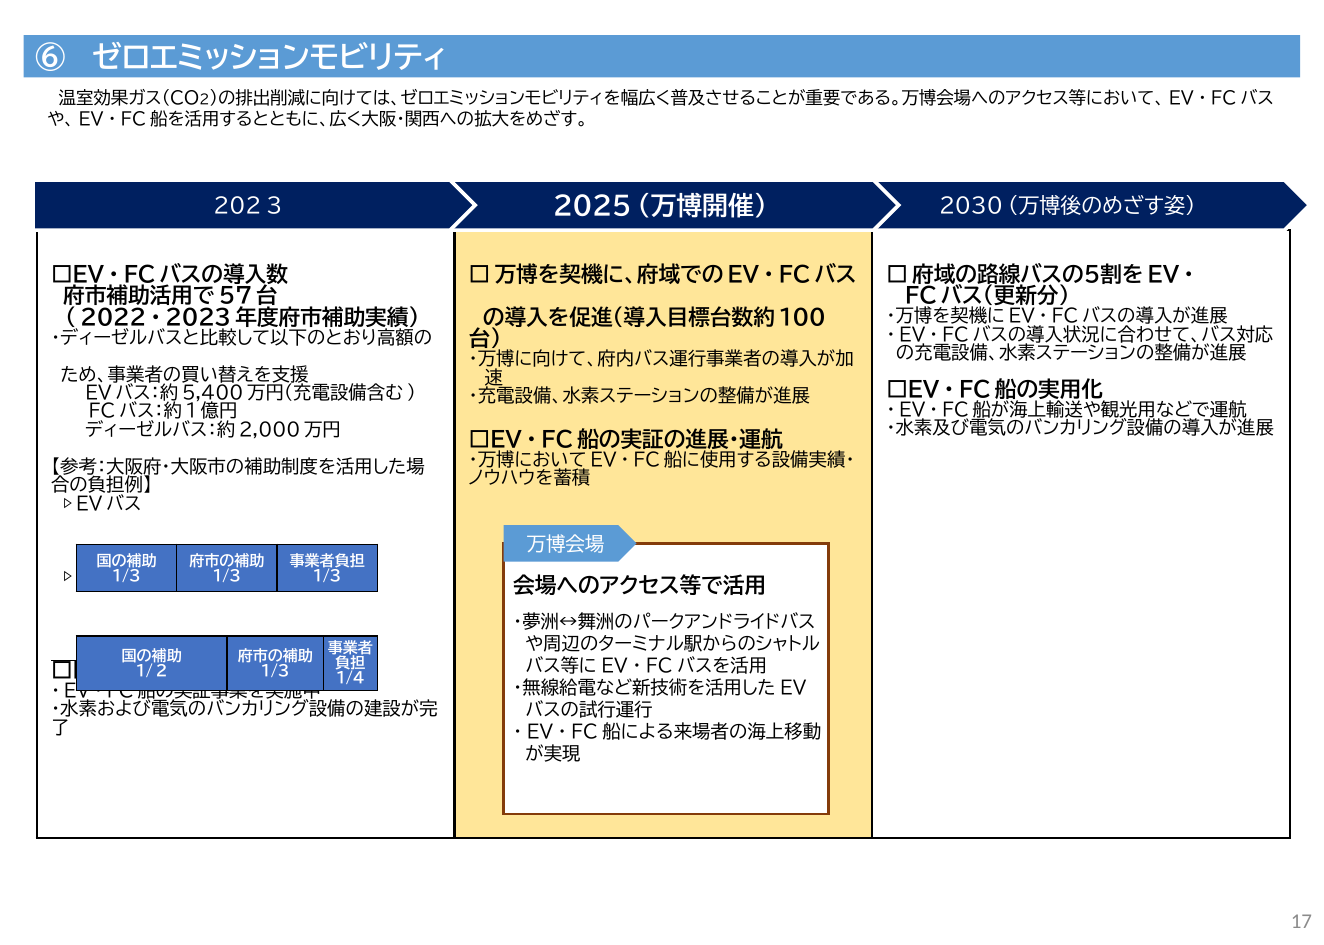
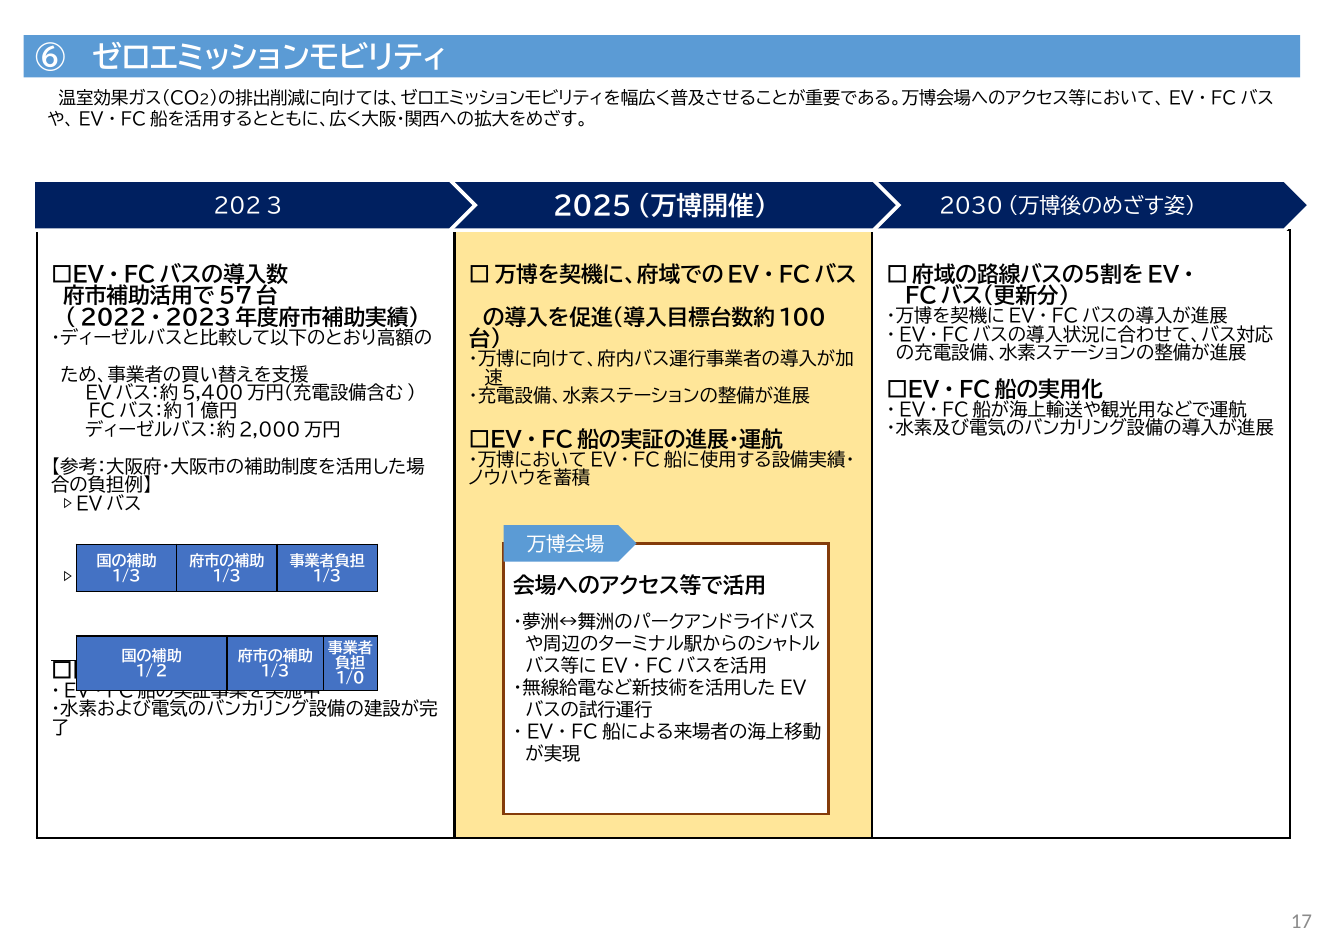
1/4: 1/4 -> 1/0 (350, 679)
